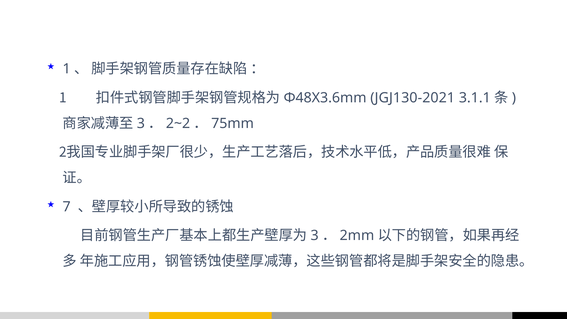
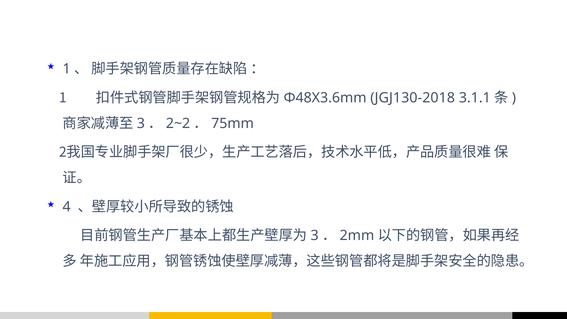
JGJ130-2021: JGJ130-2021 -> JGJ130-2018 (413, 98)
7: 7 -> 4 (67, 207)
